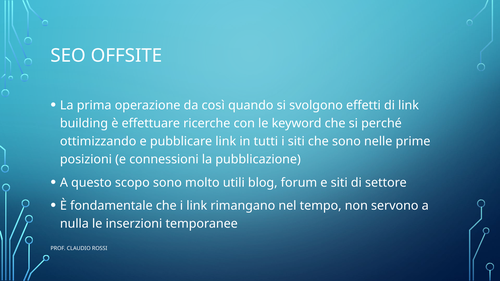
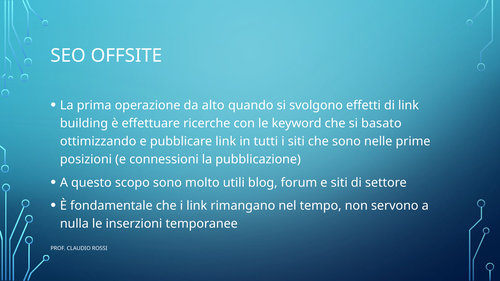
così: così -> alto (213, 106)
perché: perché -> basato (381, 124)
